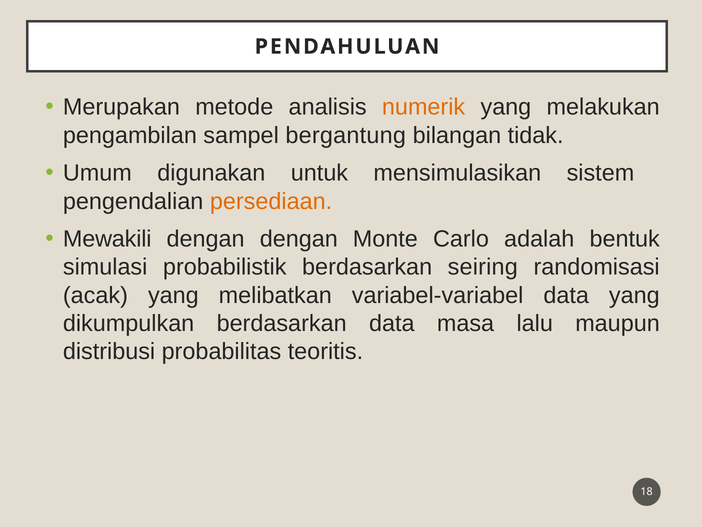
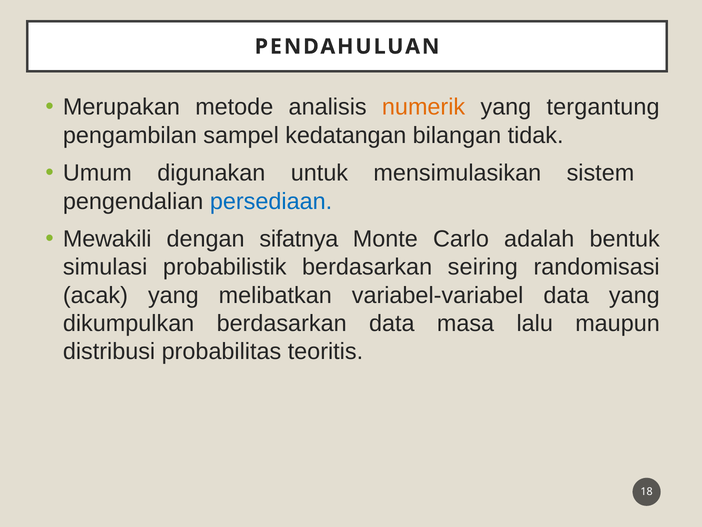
melakukan: melakukan -> tergantung (603, 107)
bergantung: bergantung -> kedatangan (346, 135)
persediaan colour: orange -> blue (271, 201)
dengan dengan: dengan -> sifatnya (299, 239)
